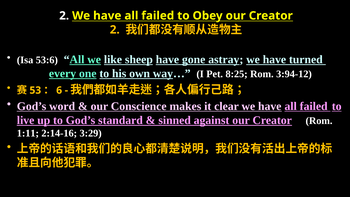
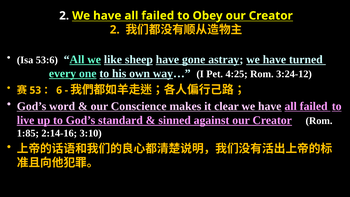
8:25: 8:25 -> 4:25 (237, 74)
3:94-12: 3:94-12 -> 3:24-12 (294, 74)
1:11: 1:11 -> 1:85 (28, 133)
3:29: 3:29 -> 3:10 (91, 133)
